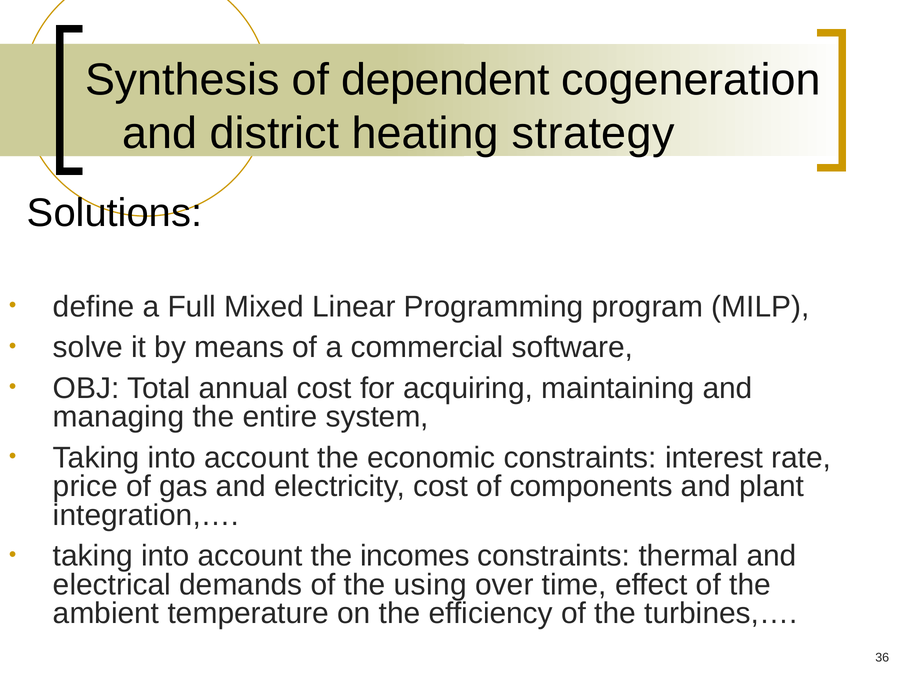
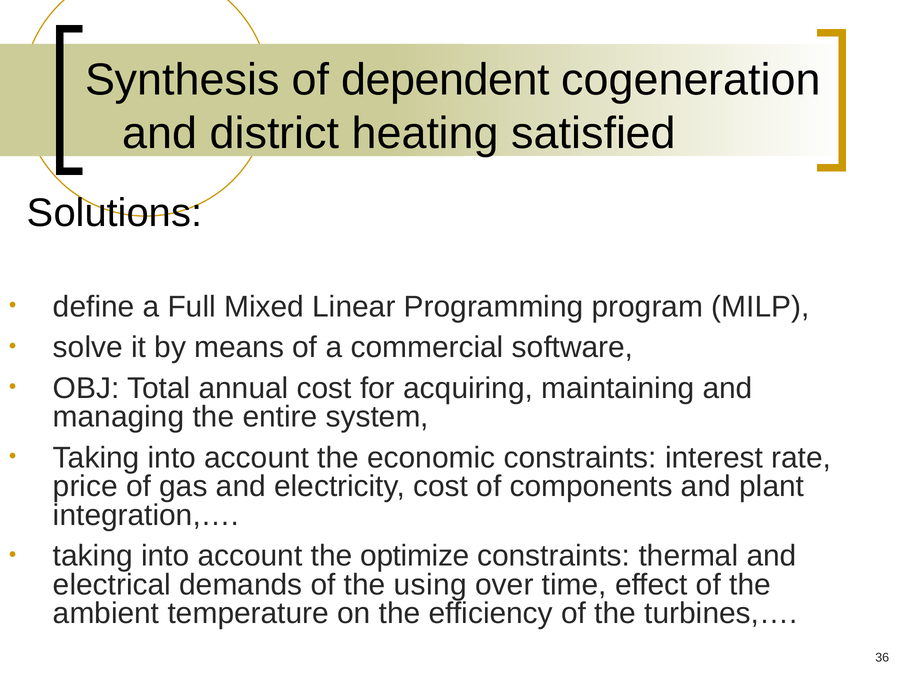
strategy: strategy -> satisfied (594, 133)
incomes: incomes -> optimize (415, 556)
